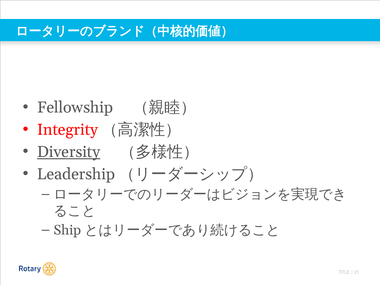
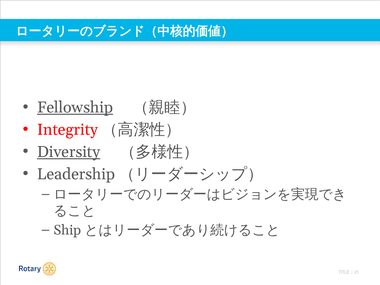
Fellowship underline: none -> present (75, 108)
